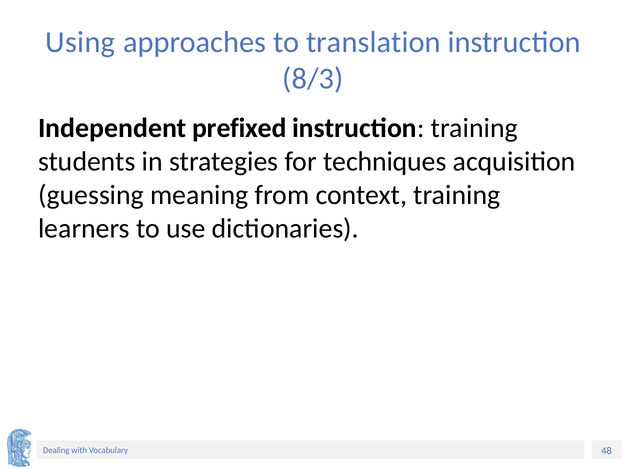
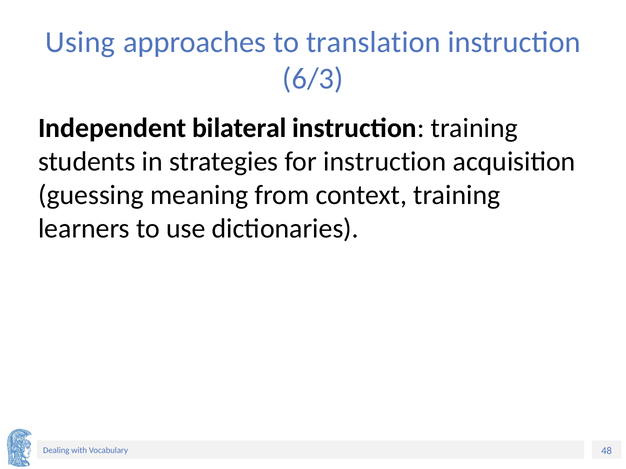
8/3: 8/3 -> 6/3 (313, 79)
prefixed: prefixed -> bilateral (239, 128)
for techniques: techniques -> instruction (385, 162)
